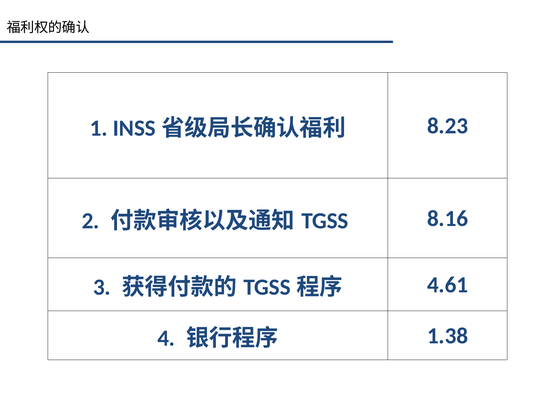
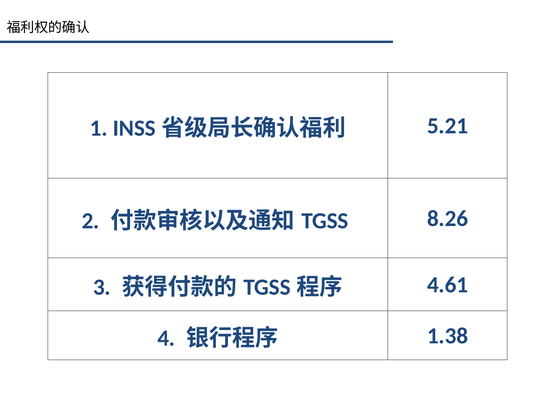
8.23: 8.23 -> 5.21 (448, 126)
8.16: 8.16 -> 8.26 (448, 218)
